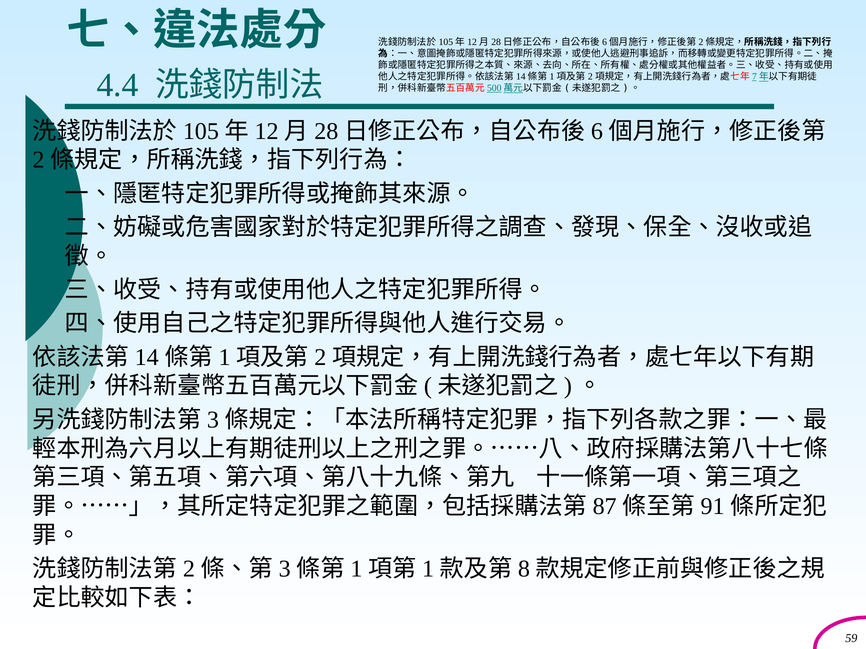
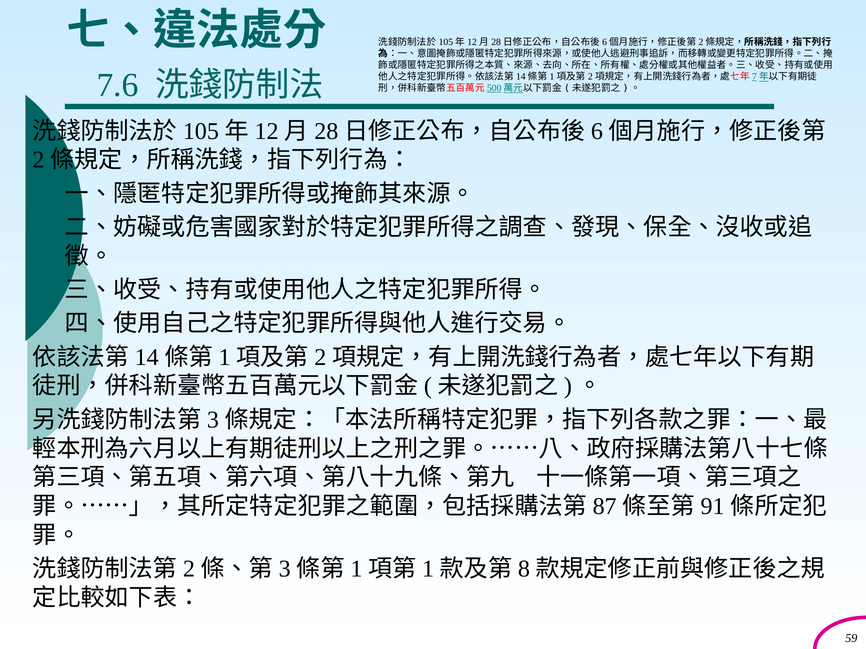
4.4: 4.4 -> 7.6 (118, 85)
